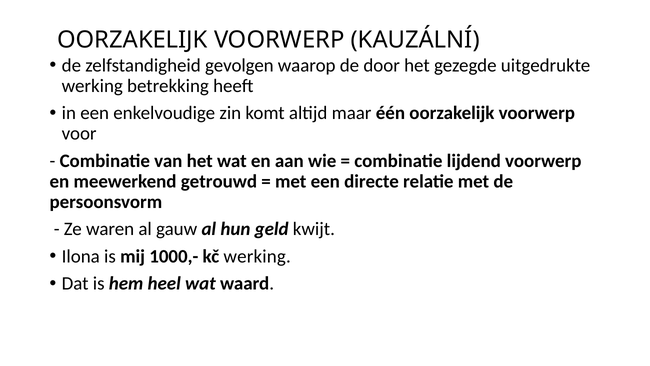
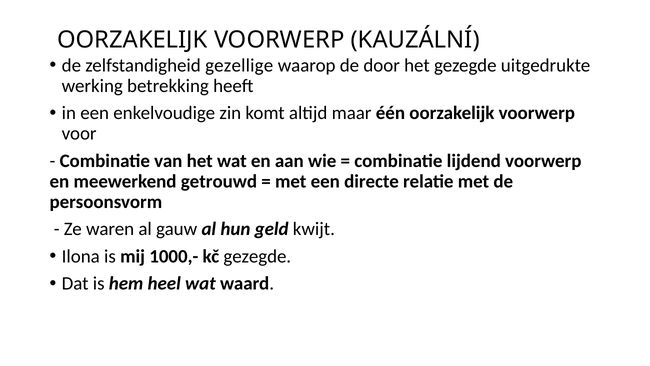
gevolgen: gevolgen -> gezellige (239, 65)
kč werking: werking -> gezegde (257, 256)
